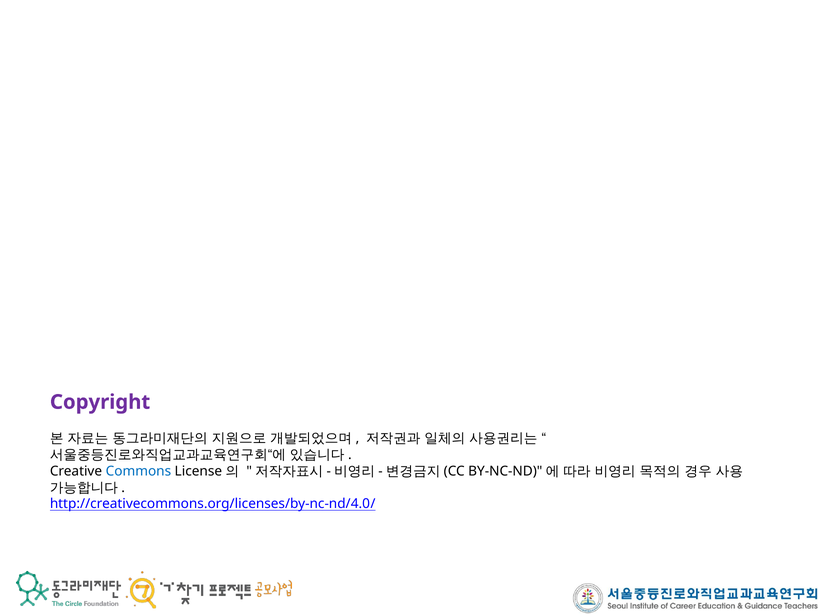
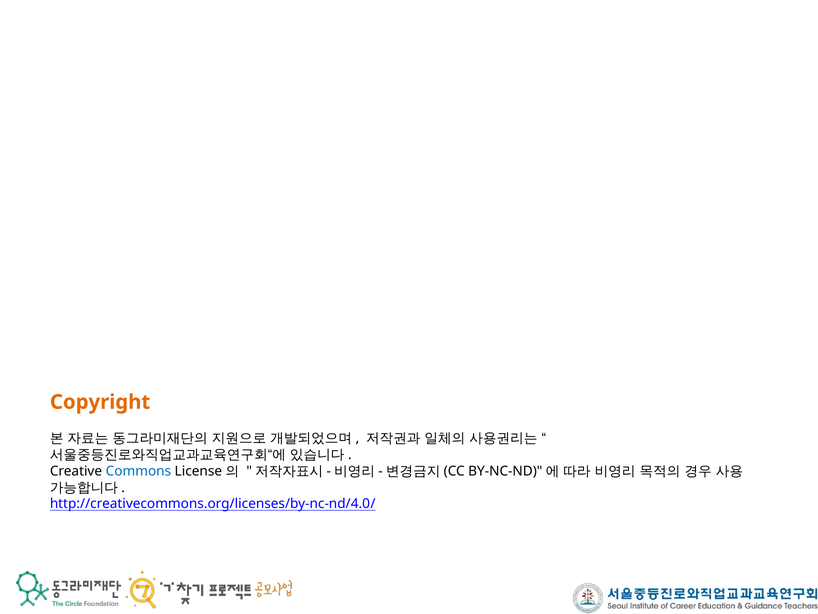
Copyright colour: purple -> orange (100, 402)
